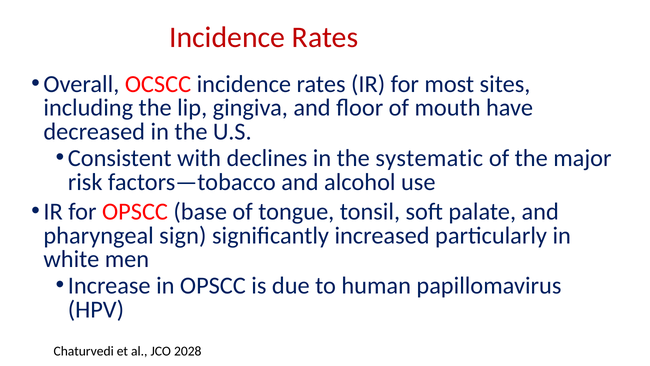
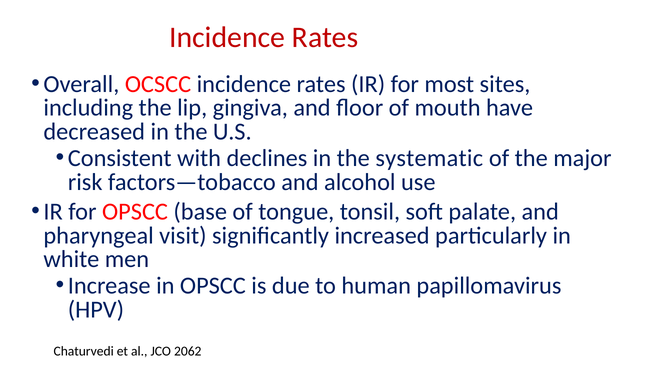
sign: sign -> visit (183, 235)
2028: 2028 -> 2062 (188, 351)
